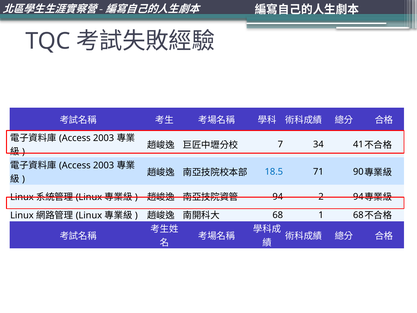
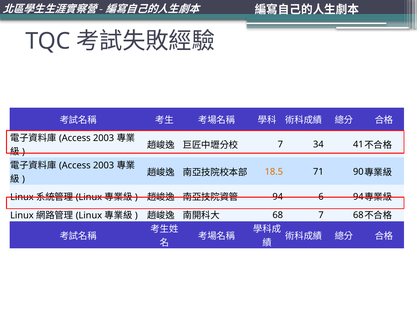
18.5 colour: blue -> orange (274, 172)
2: 2 -> 6 (321, 197)
68 1: 1 -> 7 (321, 215)
